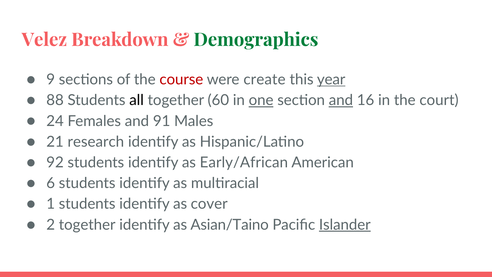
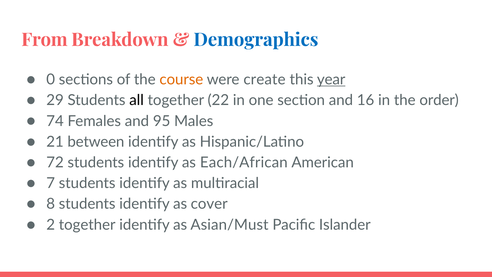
Velez: Velez -> From (44, 40)
Demographics colour: green -> blue (256, 40)
9: 9 -> 0 (51, 79)
course colour: red -> orange (181, 79)
88: 88 -> 29 (55, 100)
60: 60 -> 22 (218, 100)
one underline: present -> none (261, 100)
and underline: present -> none (341, 100)
court: court -> order (439, 100)
24: 24 -> 74 (55, 121)
91: 91 -> 95 (162, 121)
research: research -> between (96, 142)
92: 92 -> 72 (55, 162)
Early/African: Early/African -> Each/African (244, 162)
6: 6 -> 7 (51, 183)
1: 1 -> 8 (51, 204)
Asian/Taino: Asian/Taino -> Asian/Must (229, 225)
Islander underline: present -> none (345, 225)
